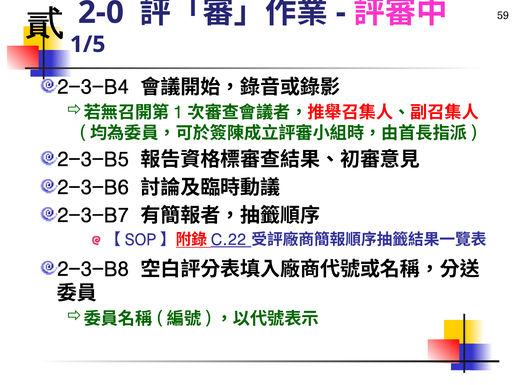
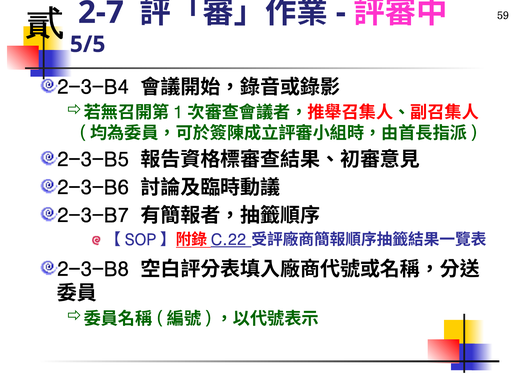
2-0: 2-0 -> 2-7 (101, 13)
1/5: 1/5 -> 5/5 (88, 44)
